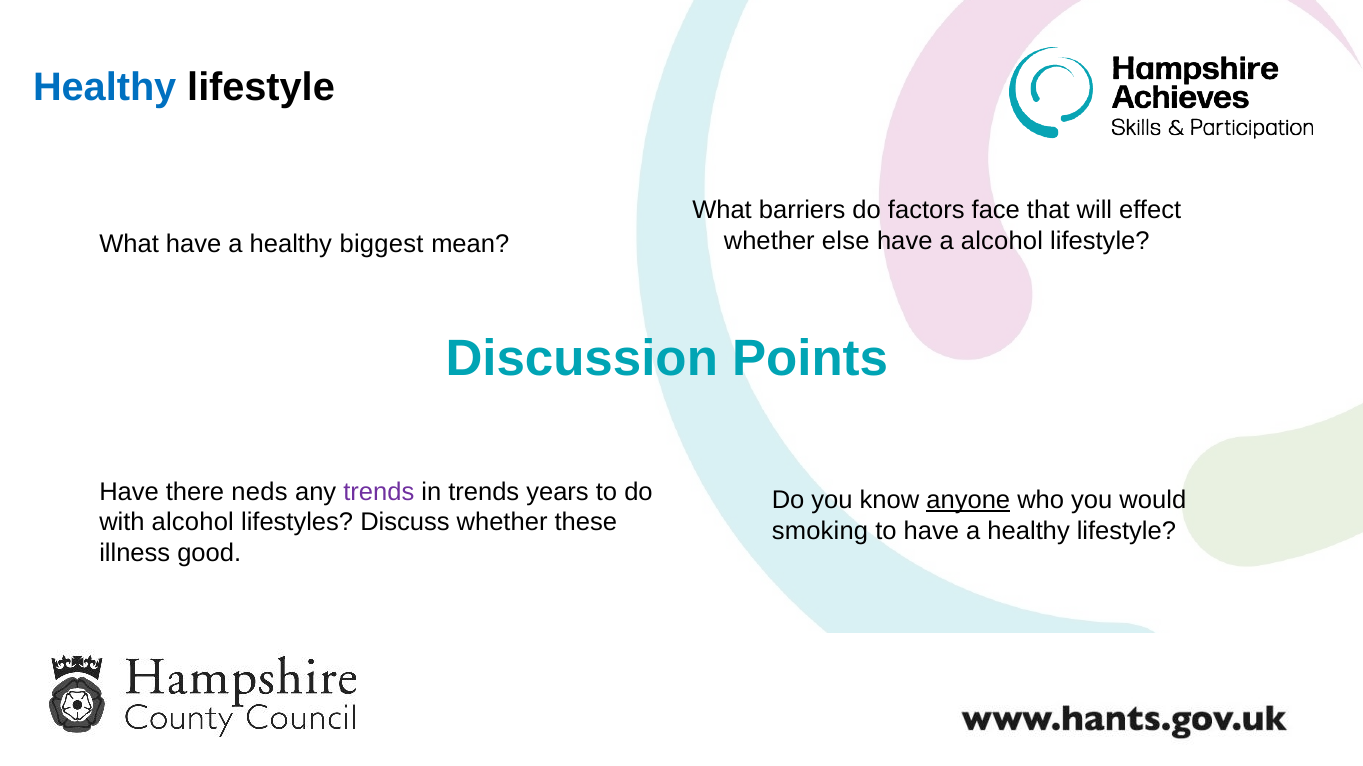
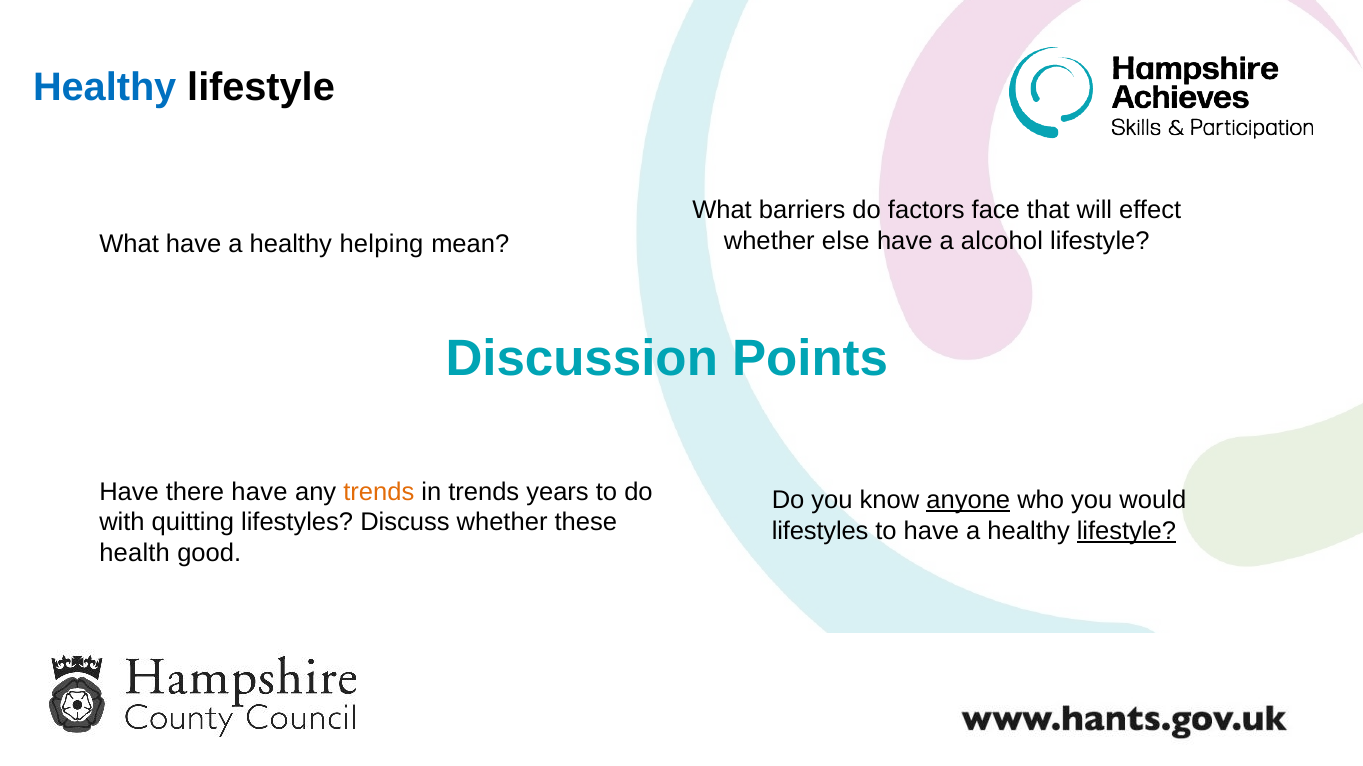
biggest: biggest -> helping (381, 245)
there neds: neds -> have (259, 492)
trends colour: purple -> orange (379, 492)
with alcohol: alcohol -> quitting (193, 523)
smoking: smoking -> lifestyles (820, 531)
lifestyle underline: none -> present (1126, 531)
illness: illness -> health (135, 554)
